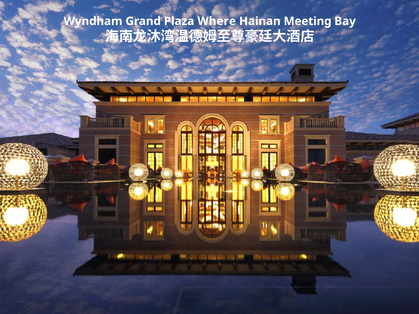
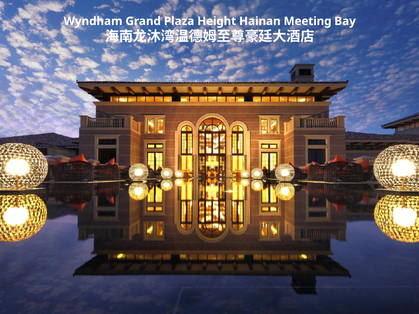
Where: Where -> Height (217, 21)
